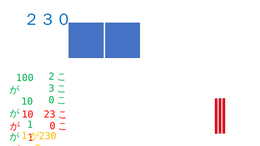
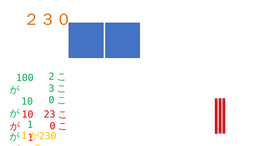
２３０ colour: blue -> orange (48, 20)
